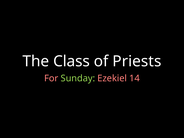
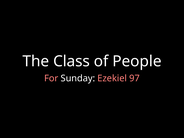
Priests: Priests -> People (137, 61)
Sunday colour: light green -> white (78, 78)
14: 14 -> 97 (135, 78)
